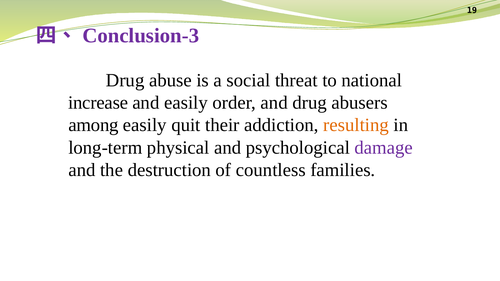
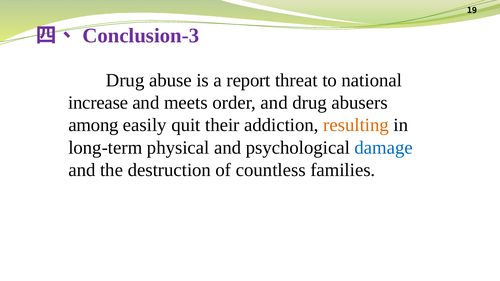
social: social -> report (249, 80)
and easily: easily -> meets (186, 103)
damage colour: purple -> blue (384, 148)
